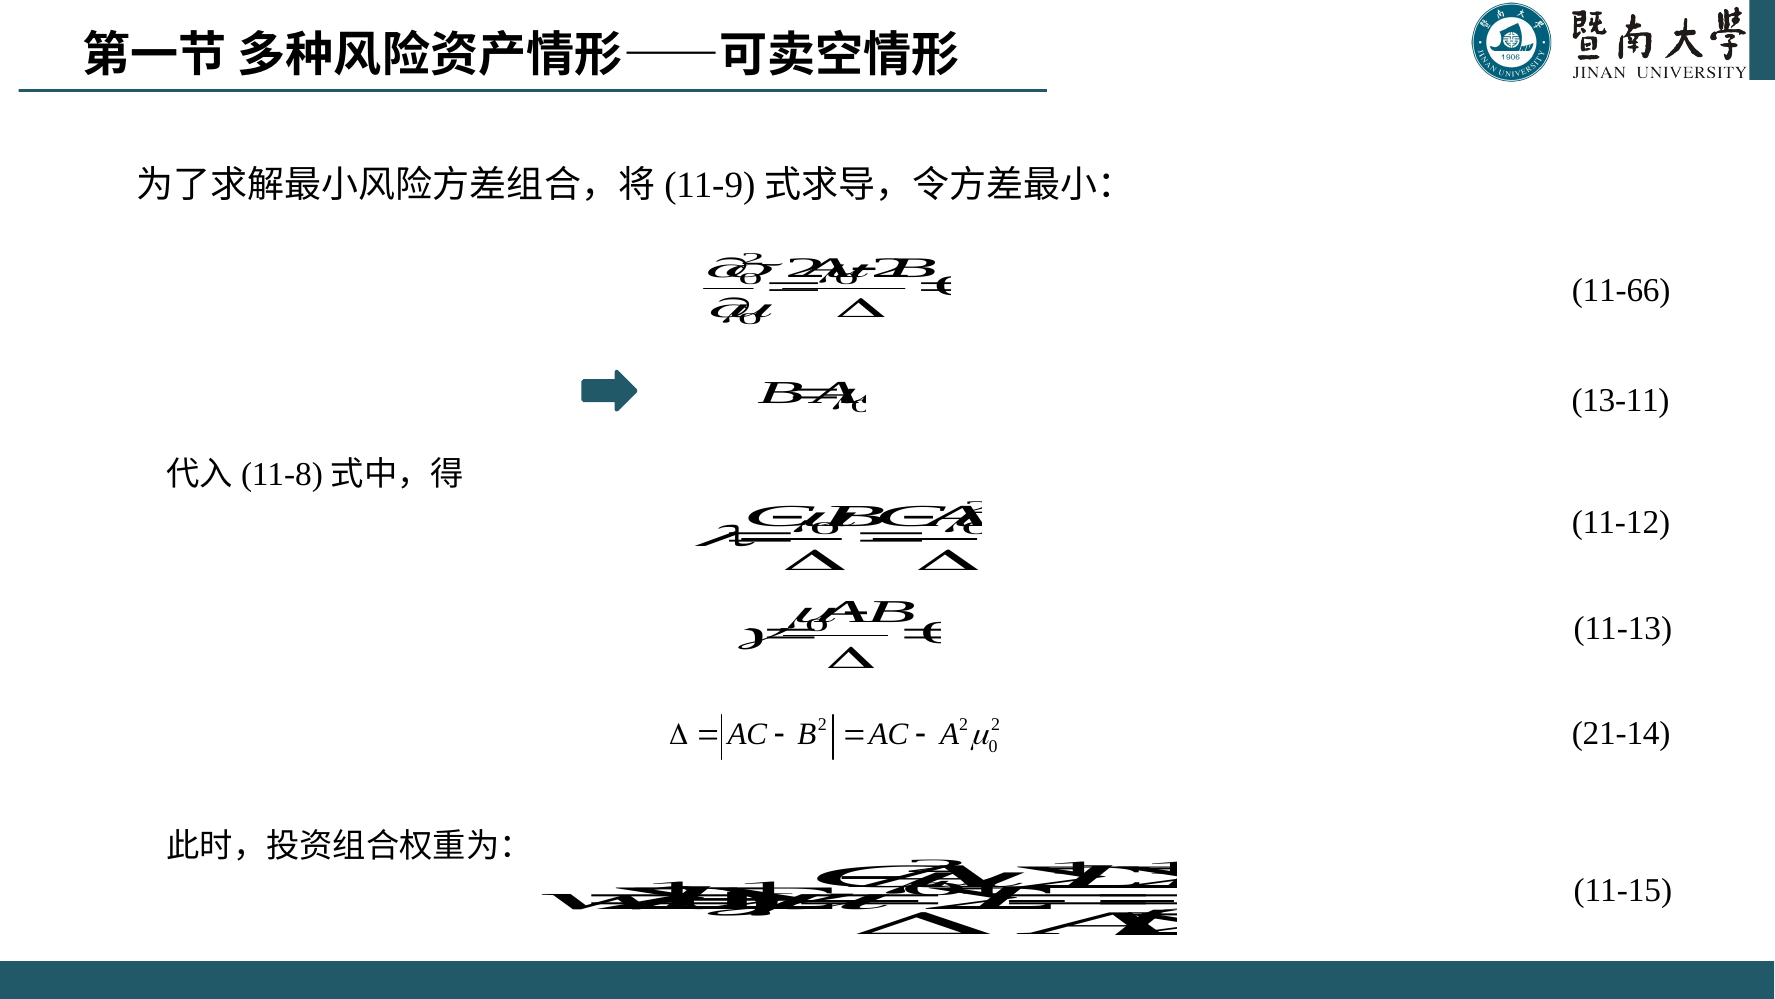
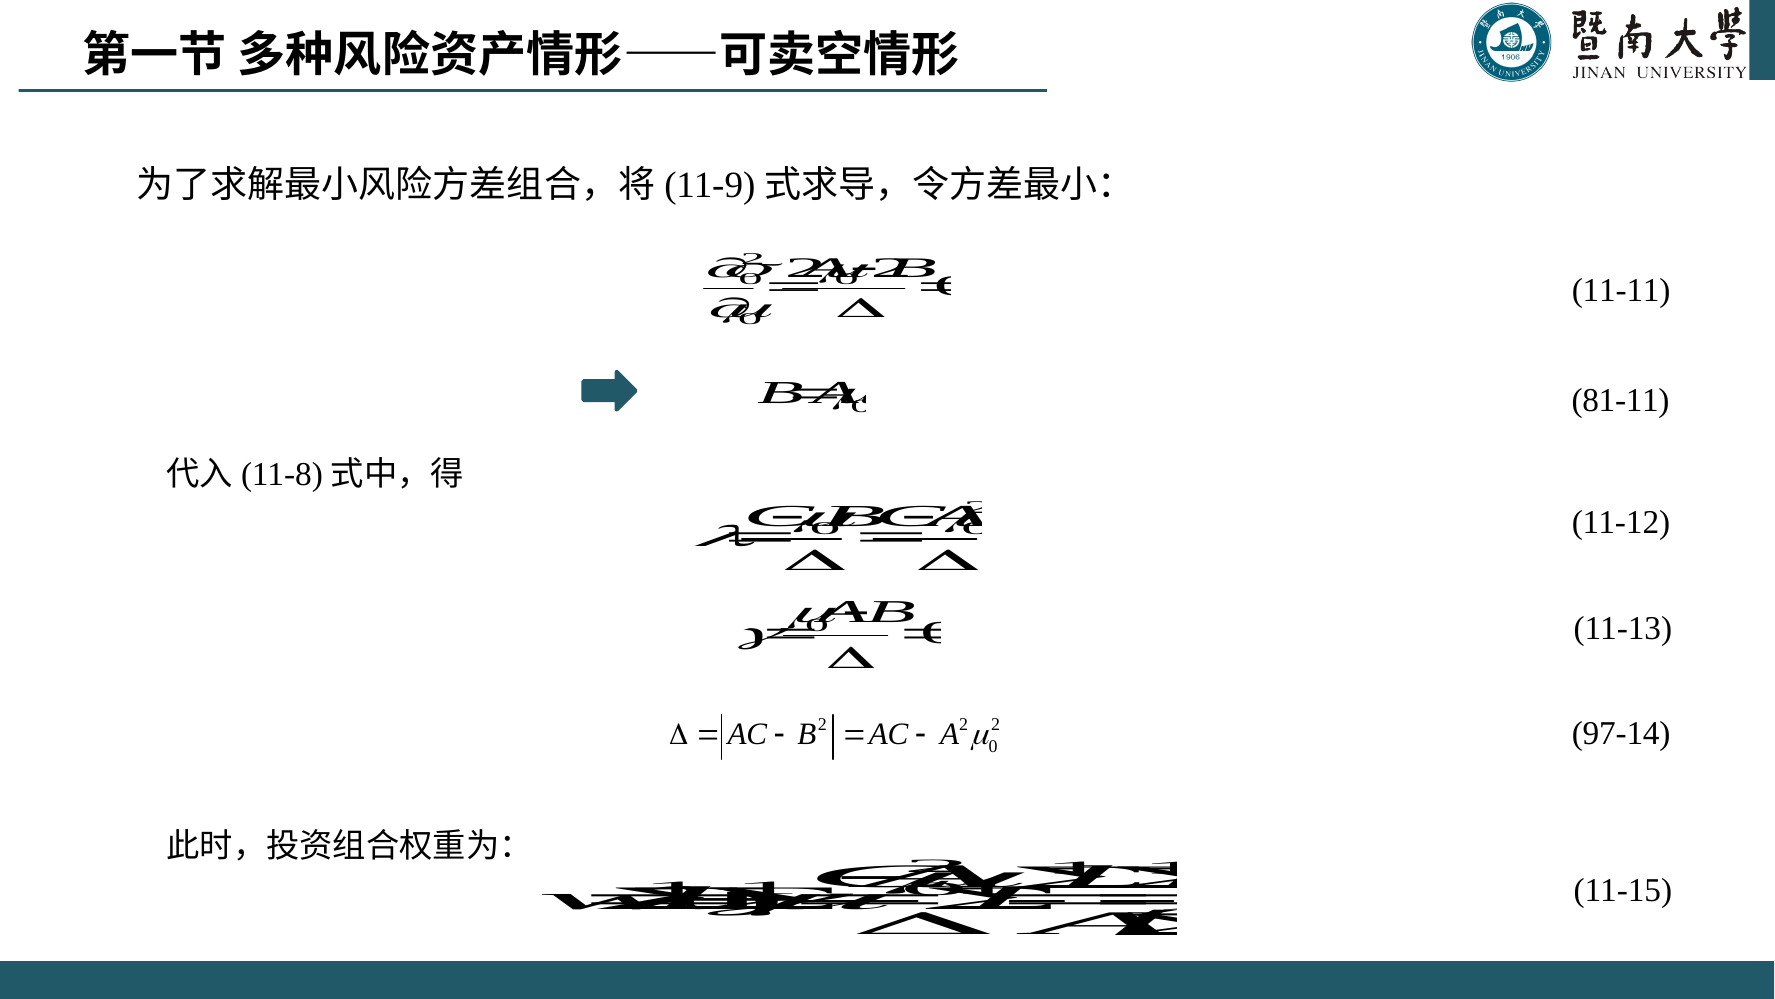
11-66: 11-66 -> 11-11 (1621, 290)
13-11: 13-11 -> 81-11 (1621, 400)
21-14: 21-14 -> 97-14 (1621, 733)
